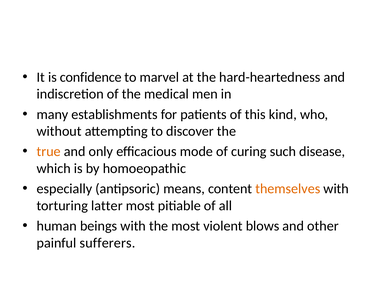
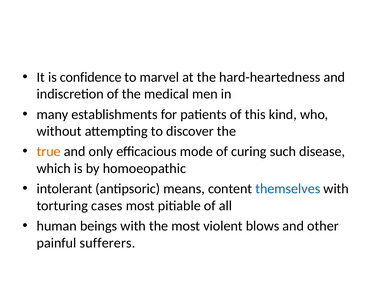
especially: especially -> intolerant (64, 189)
themselves colour: orange -> blue (288, 189)
latter: latter -> cases (107, 206)
